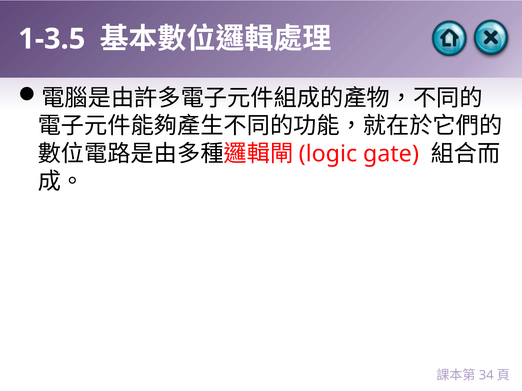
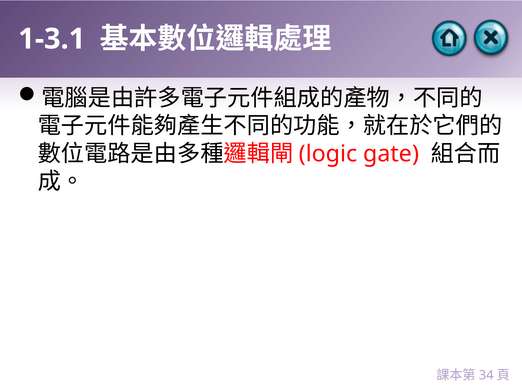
1-3.5: 1-3.5 -> 1-3.1 (52, 39)
